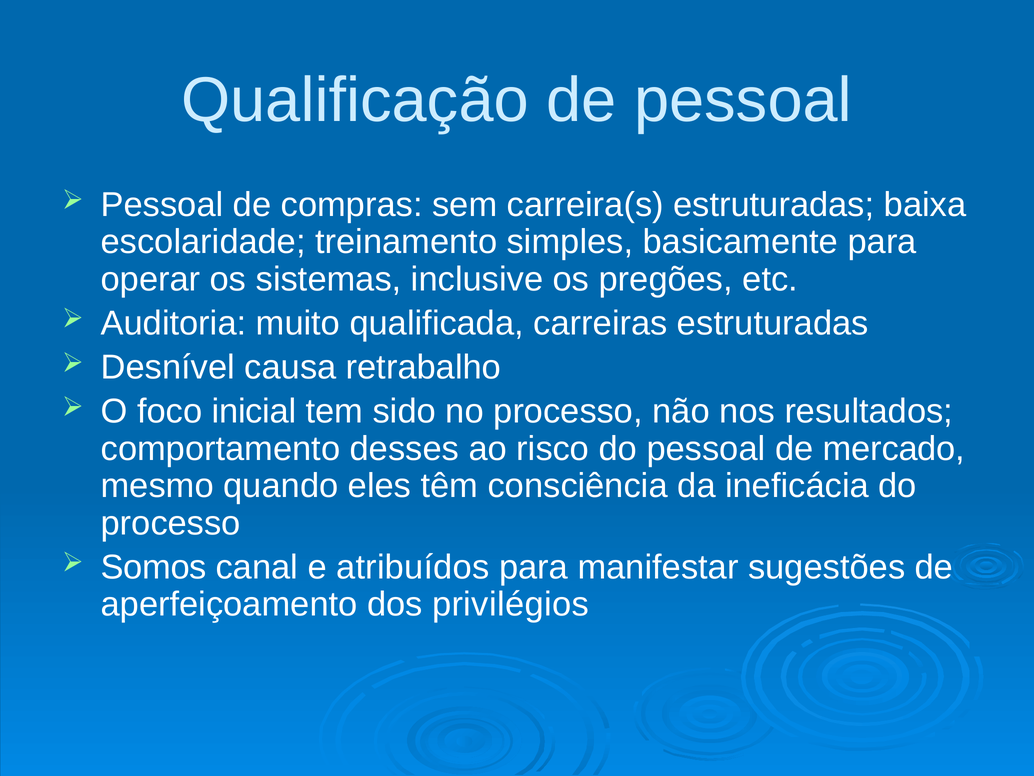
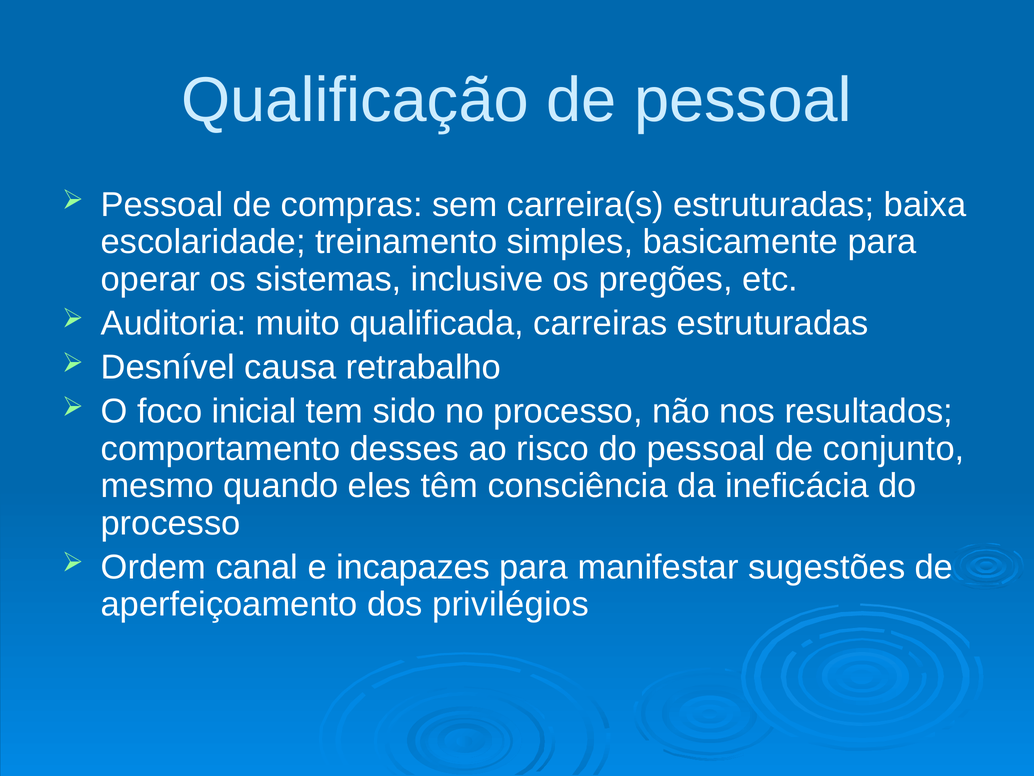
mercado: mercado -> conjunto (894, 448)
Somos: Somos -> Ordem (153, 567)
atribuídos: atribuídos -> incapazes (413, 567)
